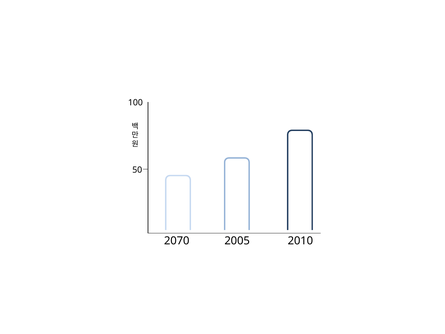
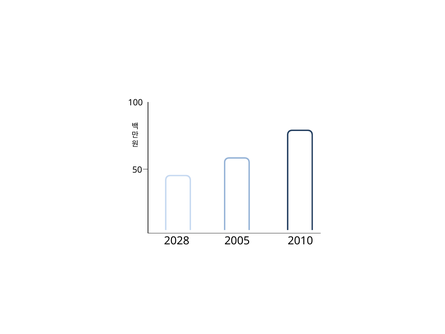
2070: 2070 -> 2028 (177, 241)
